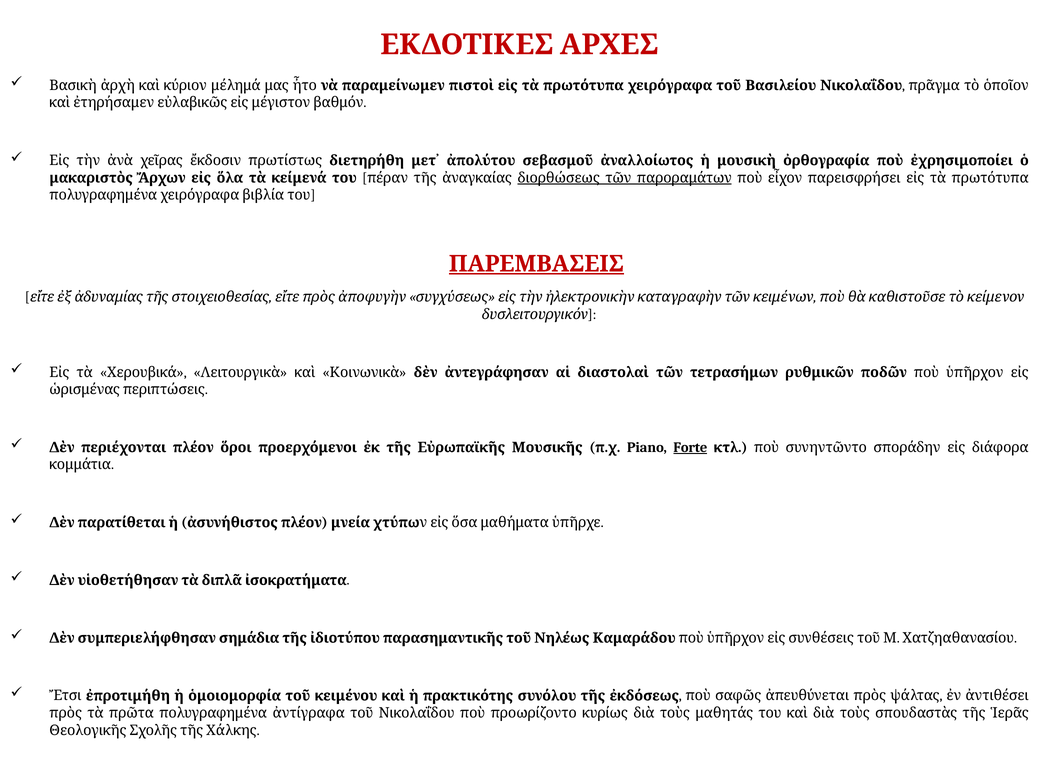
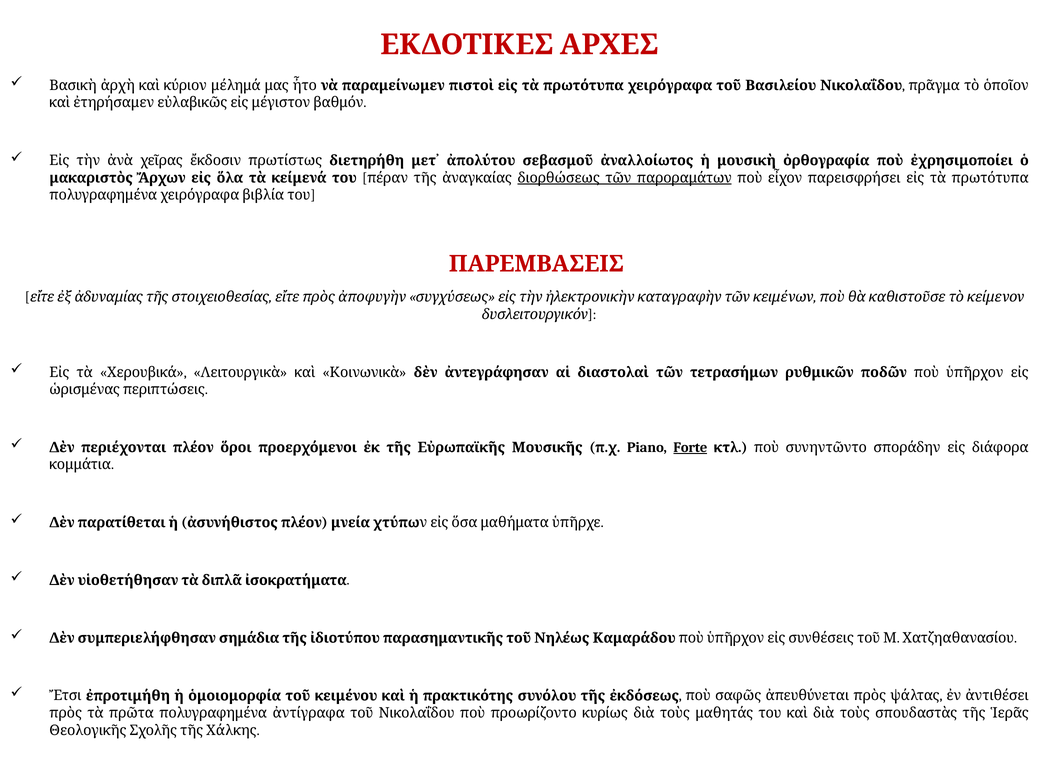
ΠΑΡΕΜΒΑΣΕΙΣ underline: present -> none (536, 264)
